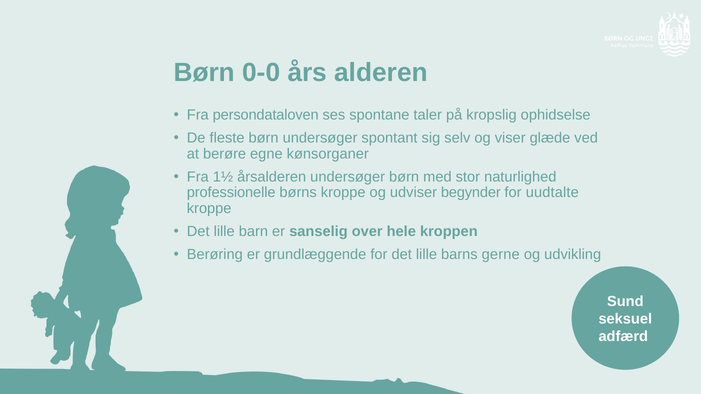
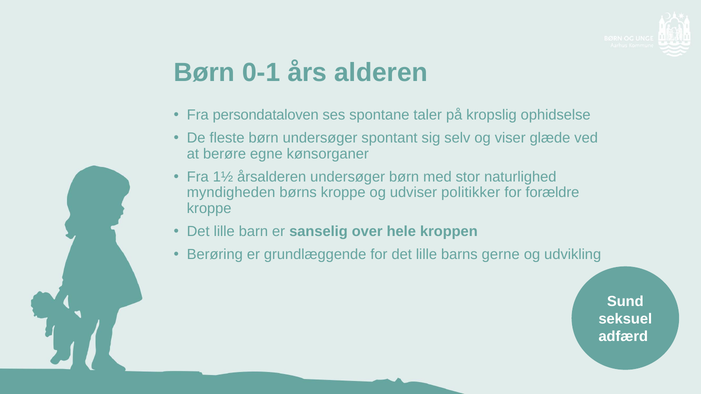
0-0: 0-0 -> 0-1 (261, 72)
professionelle: professionelle -> myndigheden (231, 193)
begynder: begynder -> politikker (471, 193)
uudtalte: uudtalte -> forældre (552, 193)
